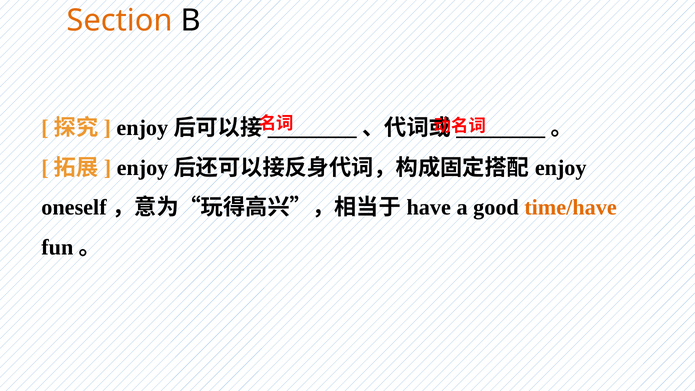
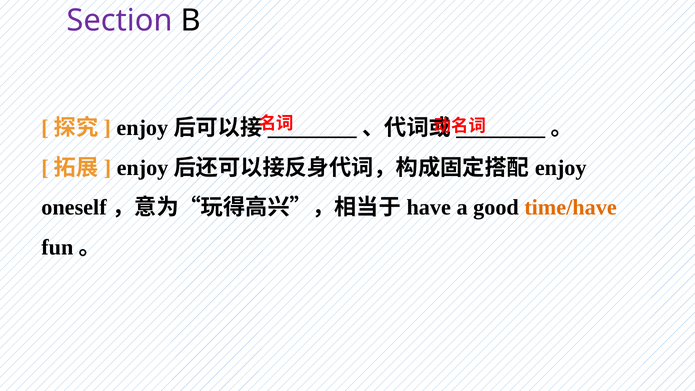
Section colour: orange -> purple (119, 21)
